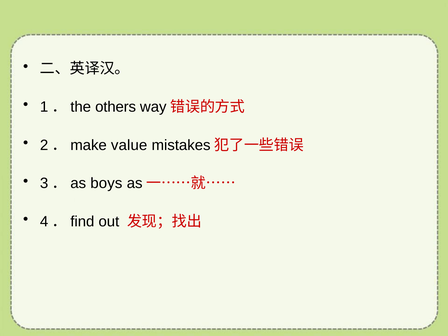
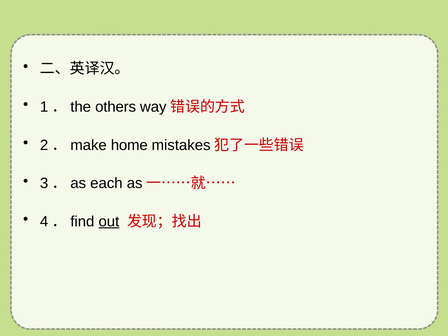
value: value -> home (129, 145)
boys: boys -> each (106, 183)
out underline: none -> present (109, 222)
